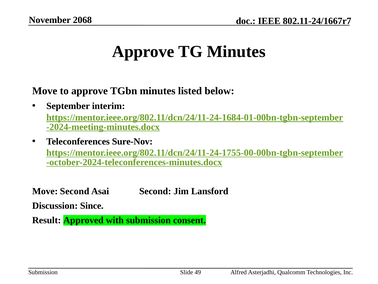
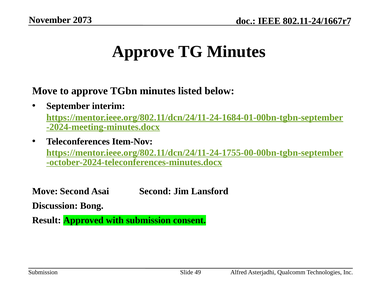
2068: 2068 -> 2073 (82, 20)
Sure-Nov: Sure-Nov -> Item-Nov (132, 141)
Since: Since -> Bong (92, 205)
